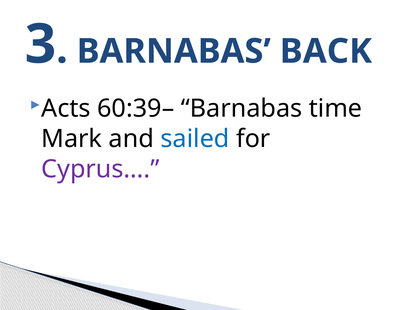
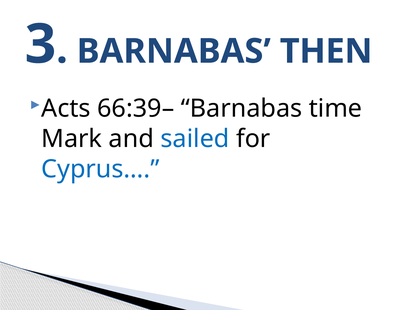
BACK: BACK -> THEN (326, 51)
60:39–: 60:39– -> 66:39– (136, 108)
Cyprus… colour: purple -> blue (100, 169)
